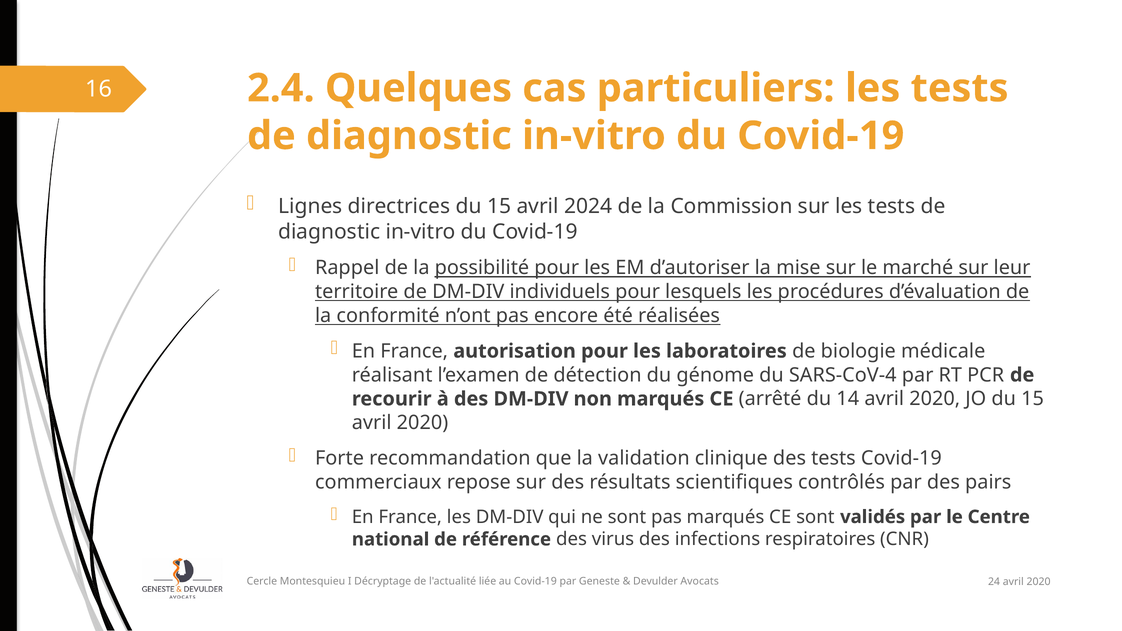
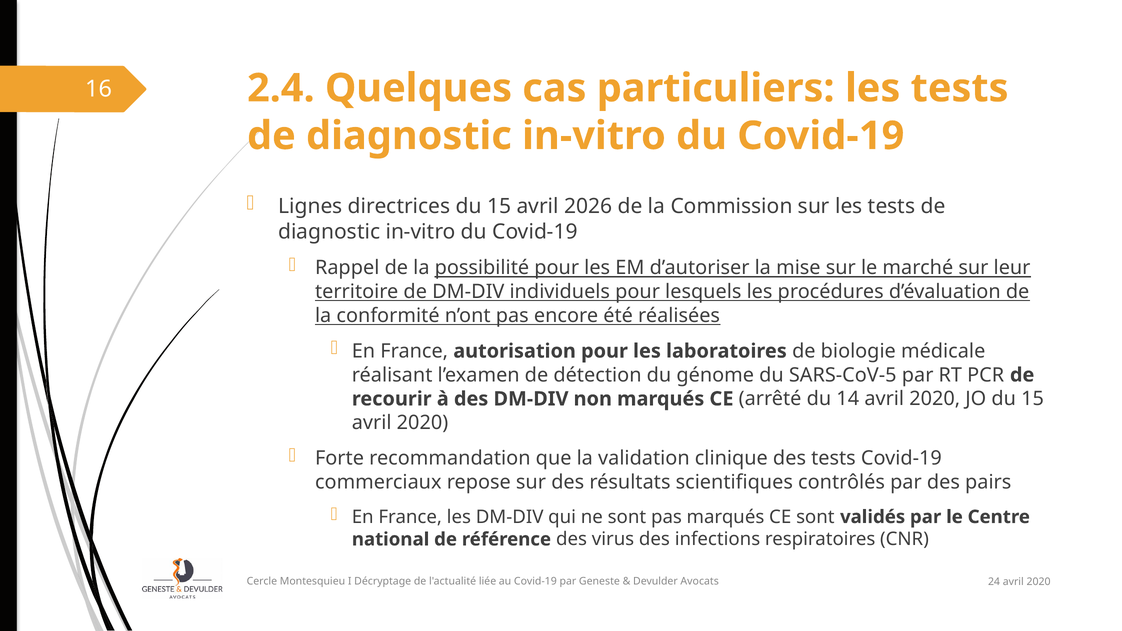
2024: 2024 -> 2026 (588, 206)
SARS-CoV-4: SARS-CoV-4 -> SARS-CoV-5 (843, 375)
